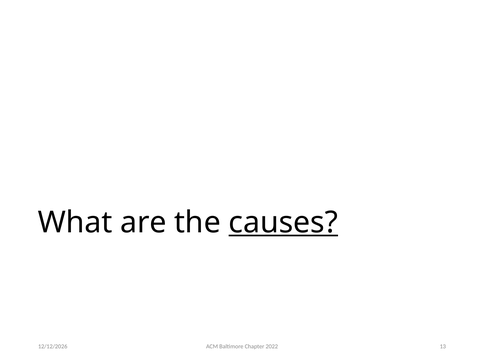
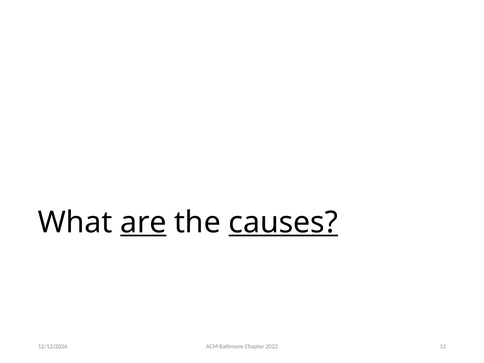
are underline: none -> present (143, 223)
